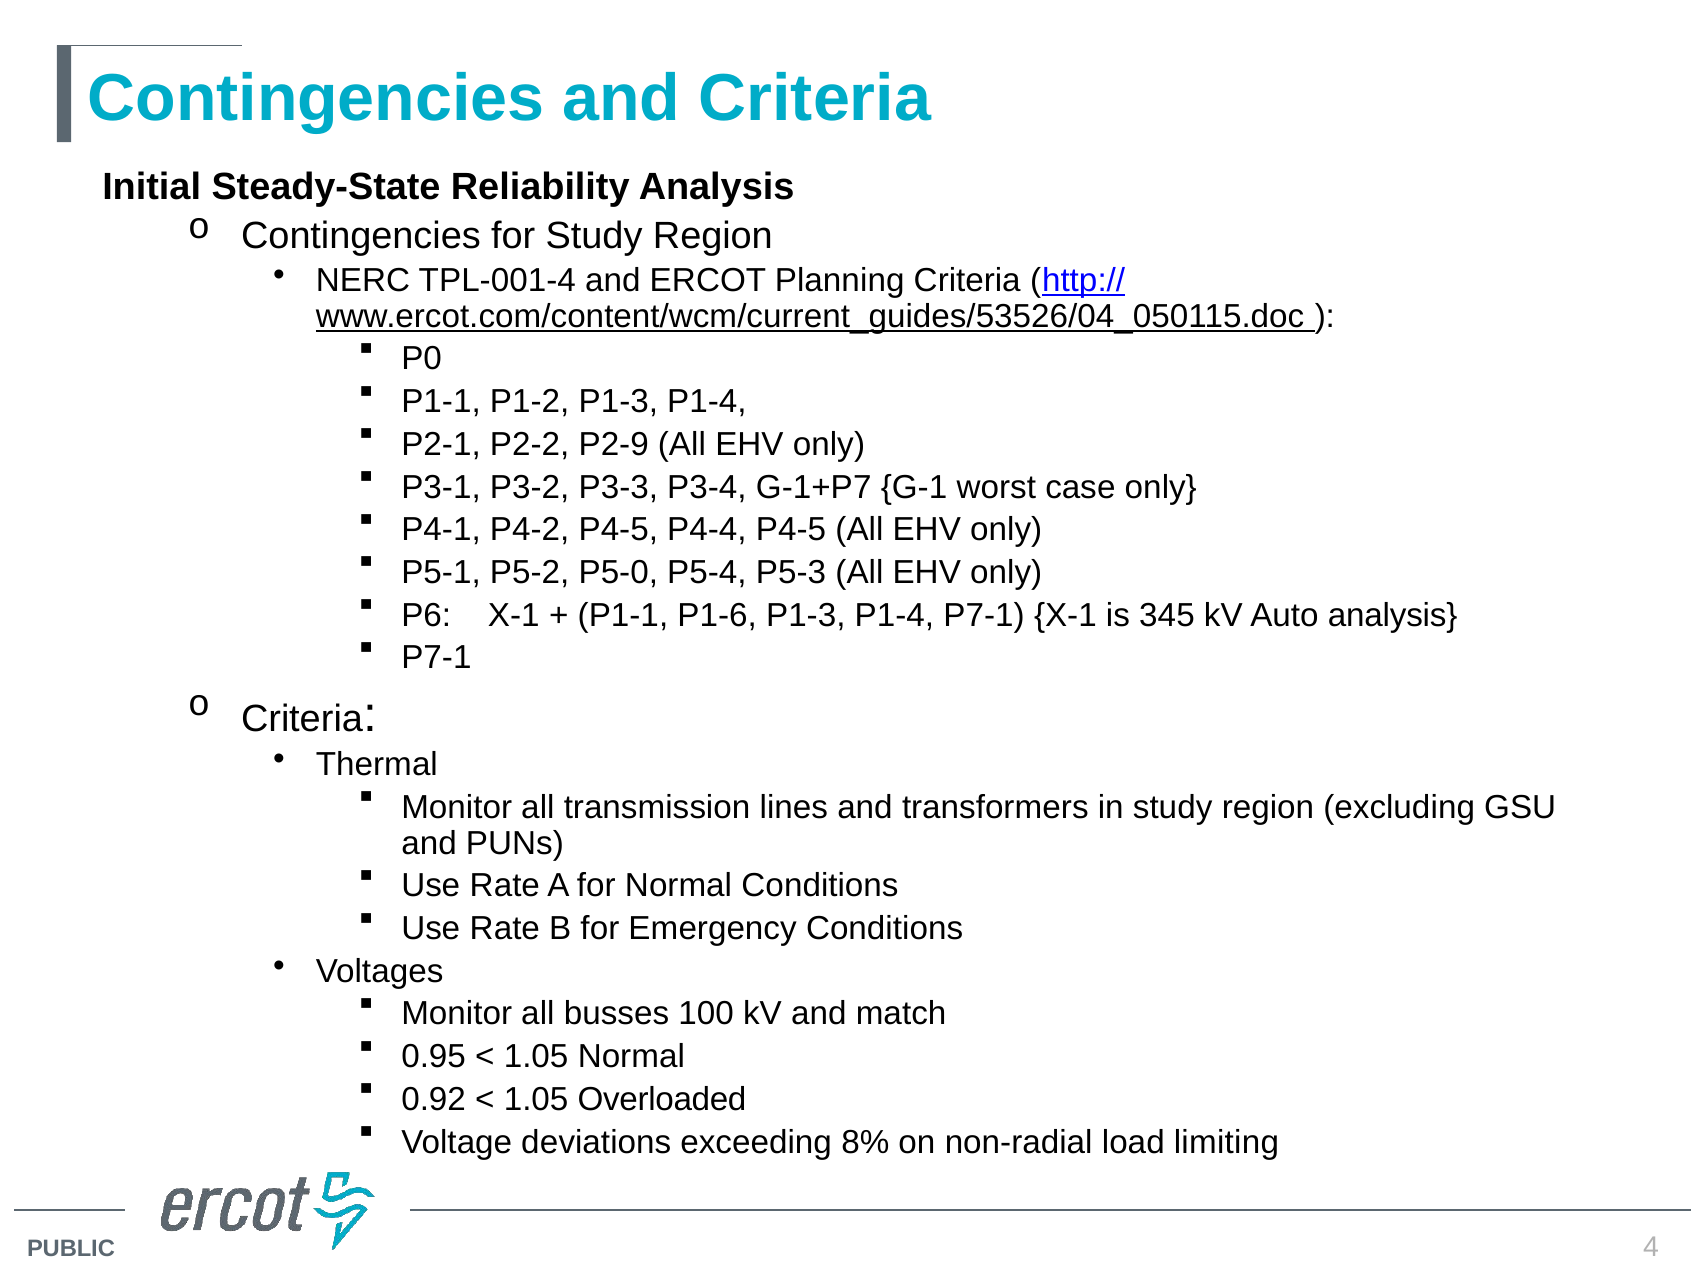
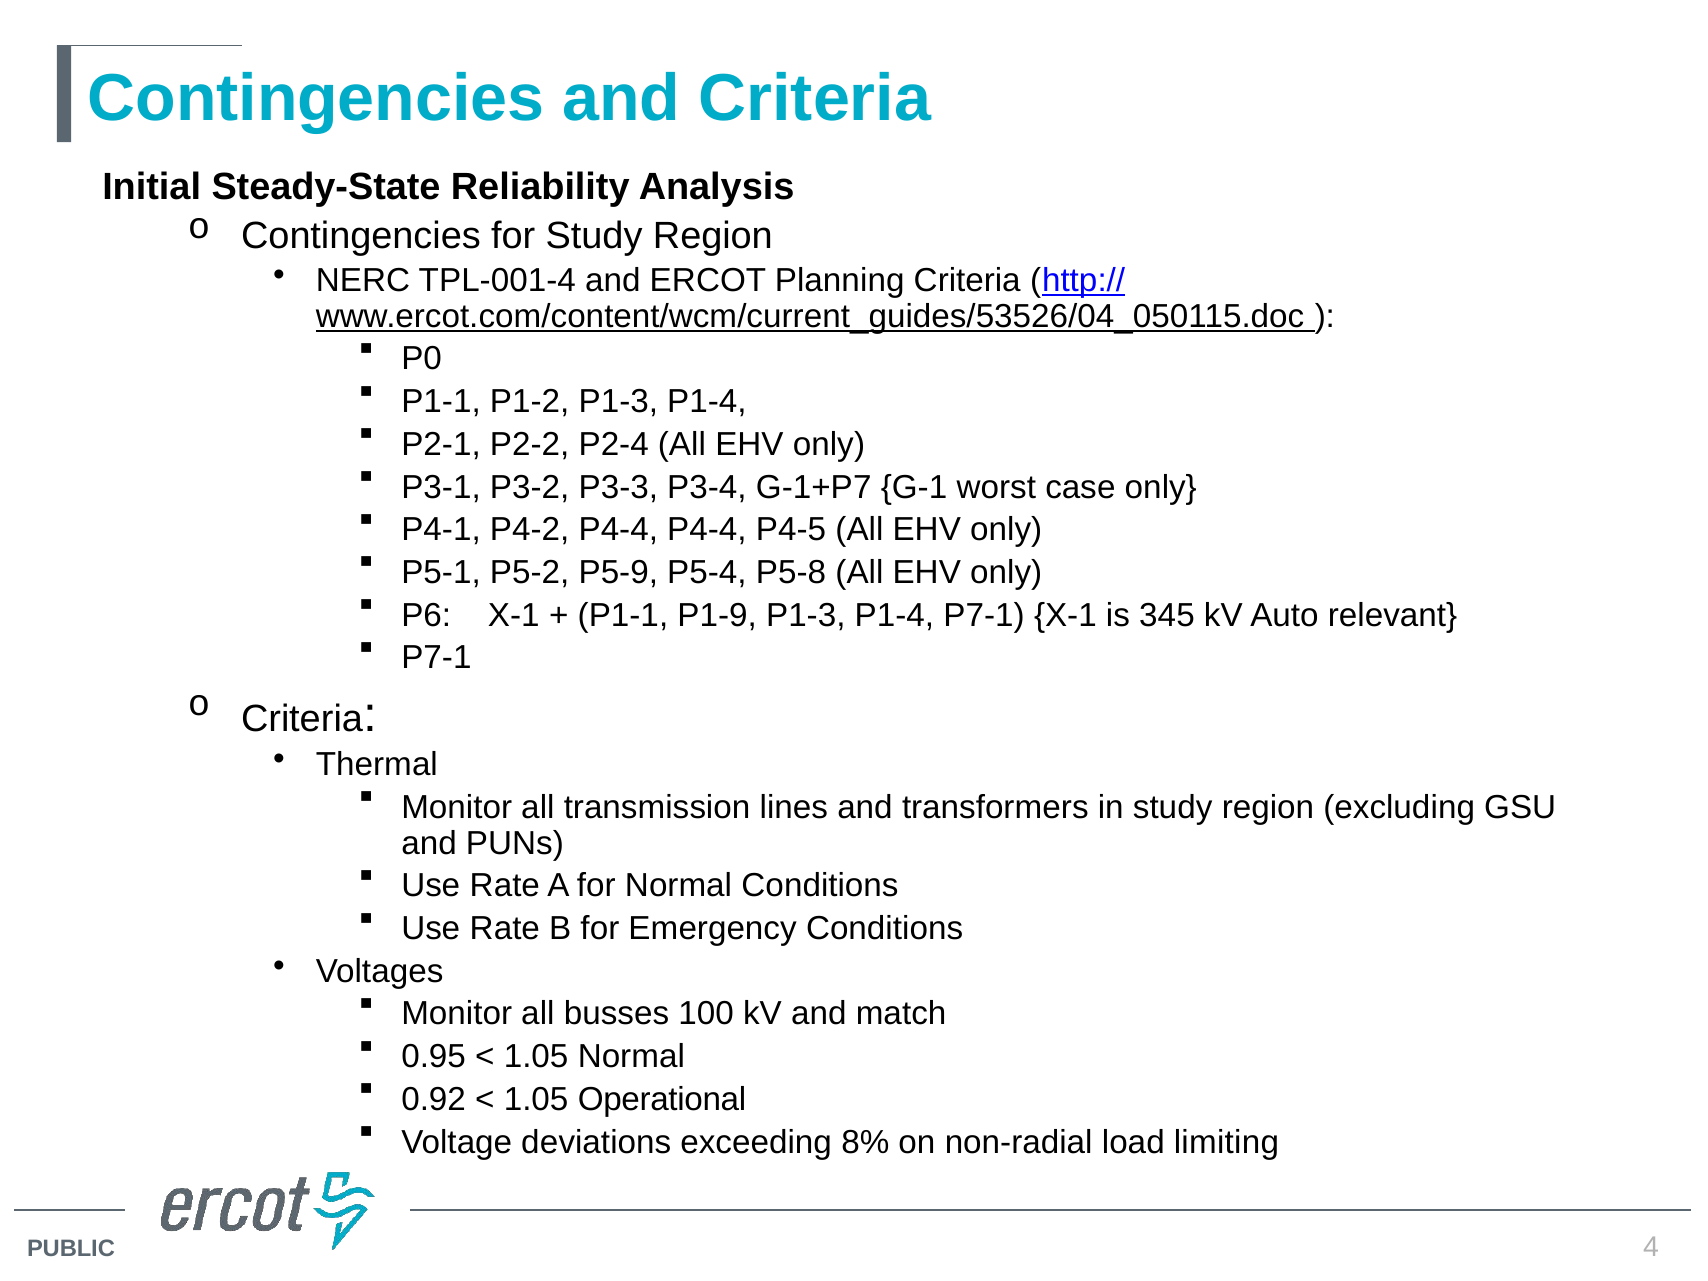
P2-9: P2-9 -> P2-4 (614, 444)
P4-2 P4-5: P4-5 -> P4-4 (618, 530)
P5-0: P5-0 -> P5-9 (618, 572)
P5-3: P5-3 -> P5-8 (791, 572)
P1-6: P1-6 -> P1-9 (717, 615)
Auto analysis: analysis -> relevant (1393, 615)
Overloaded: Overloaded -> Operational (662, 1099)
